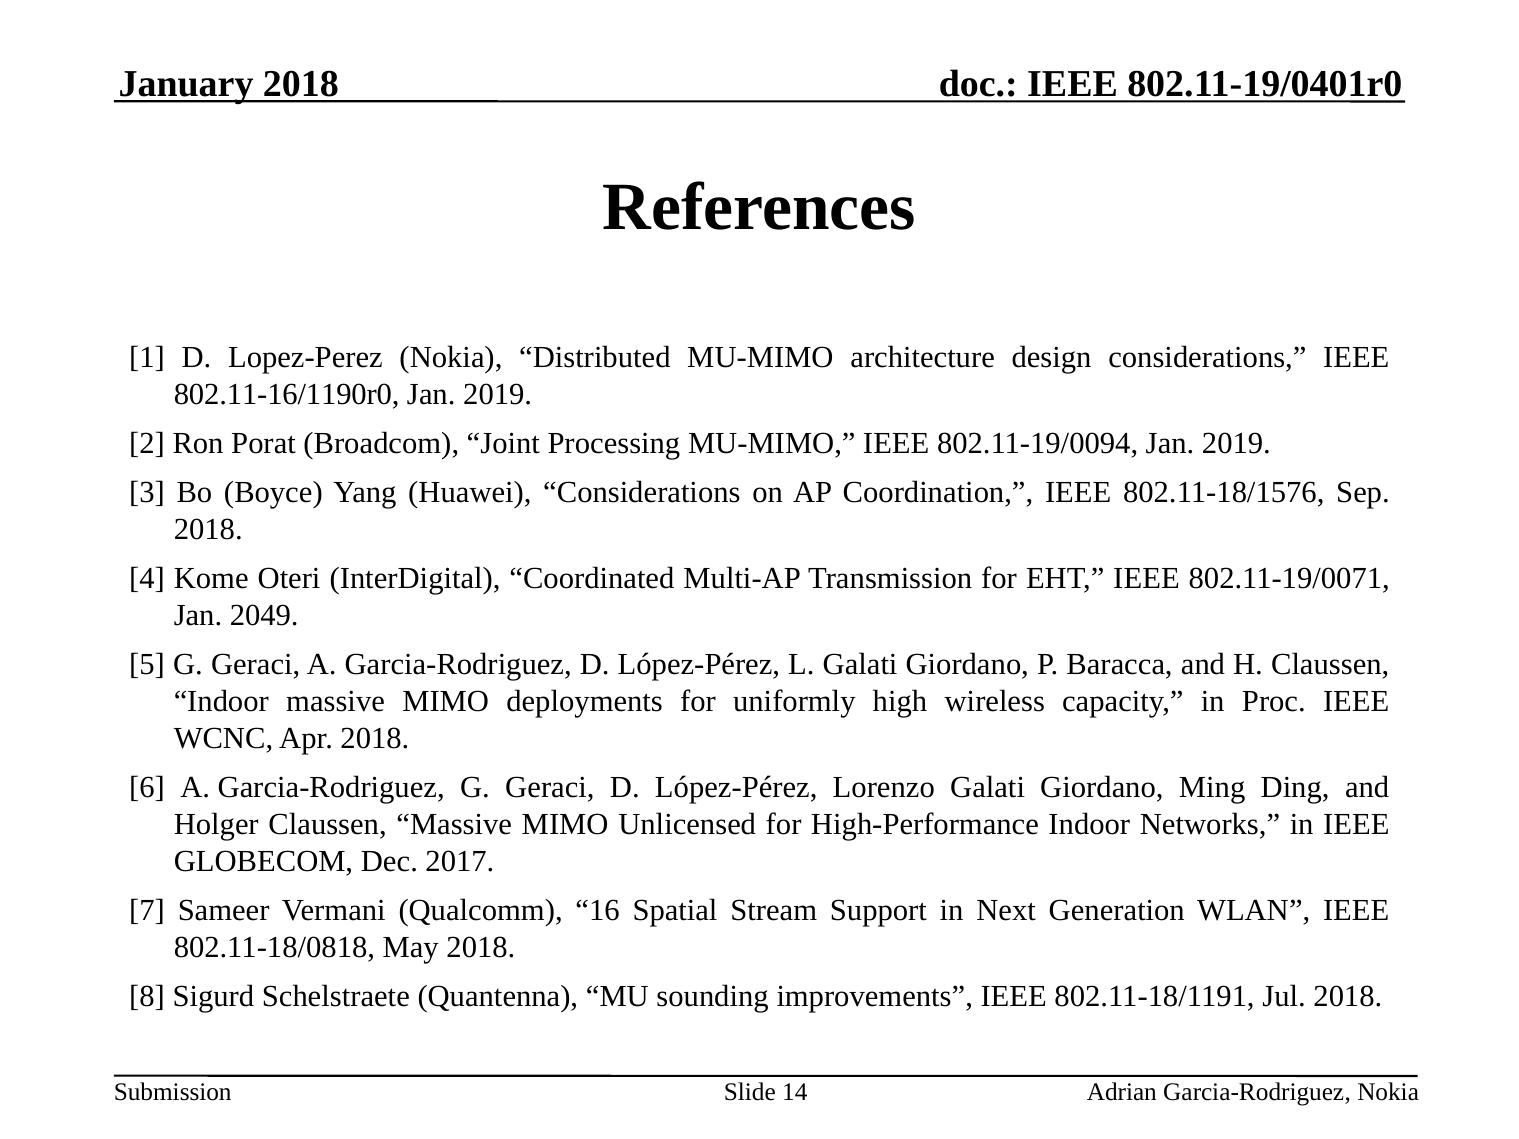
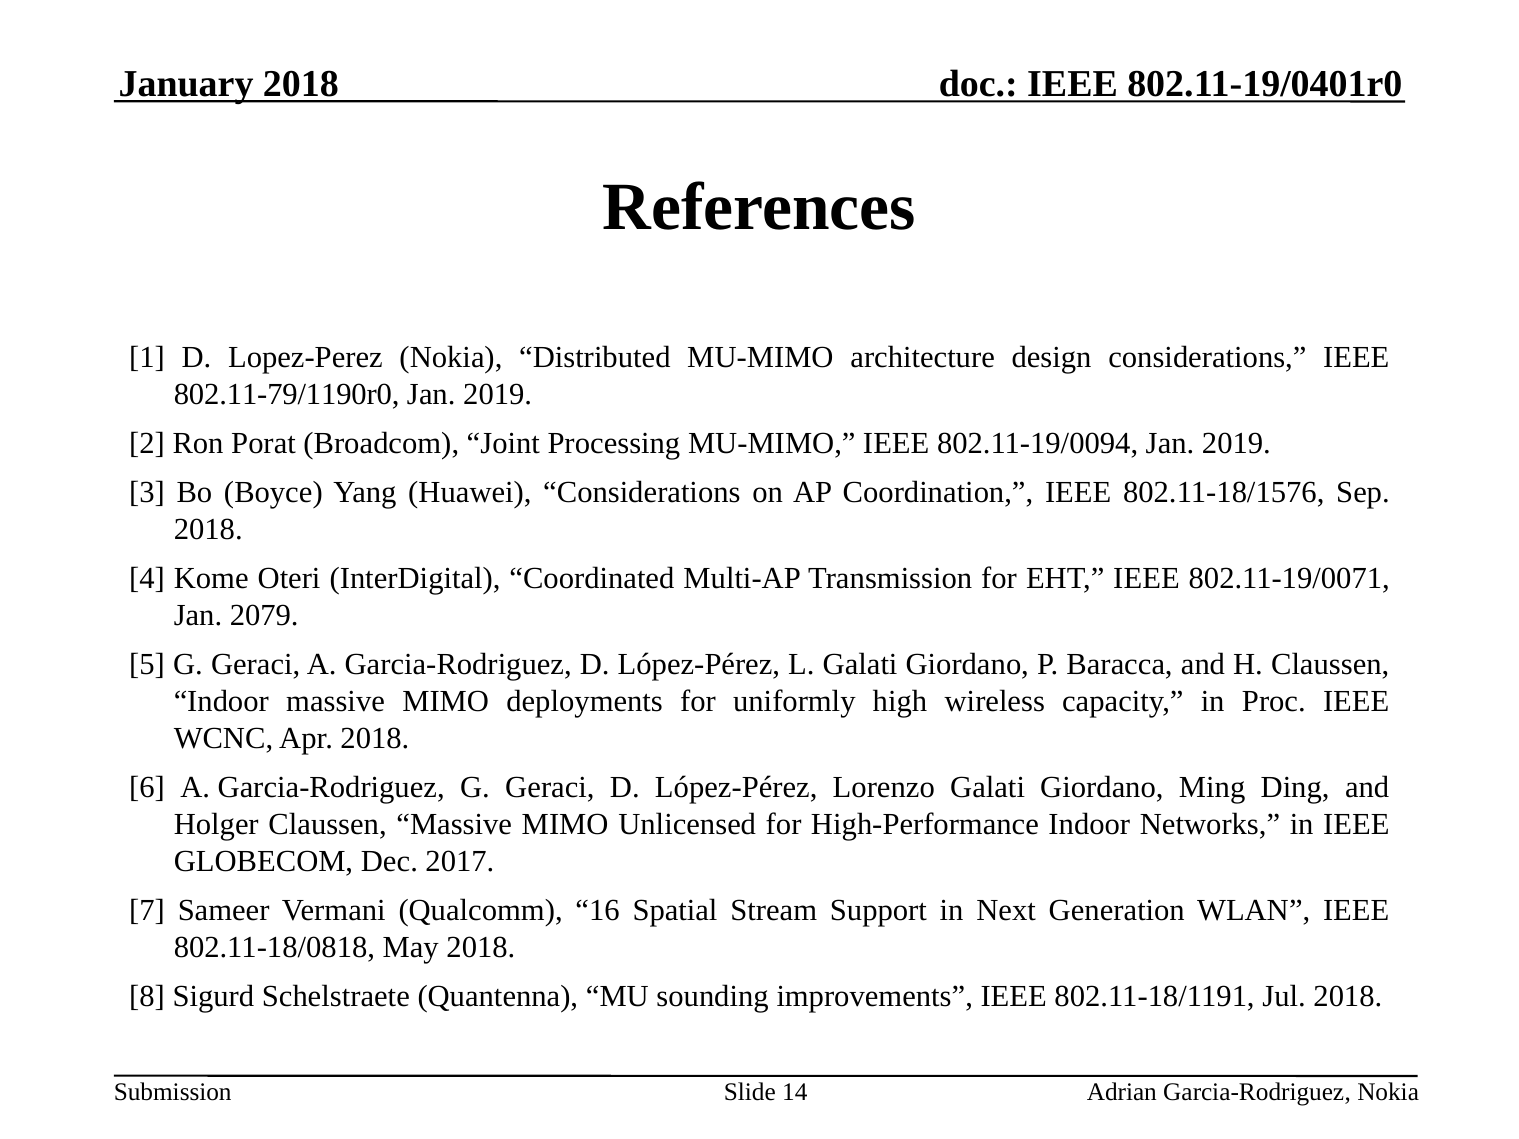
802.11-16/1190r0: 802.11-16/1190r0 -> 802.11-79/1190r0 (287, 394)
2049: 2049 -> 2079 (264, 616)
